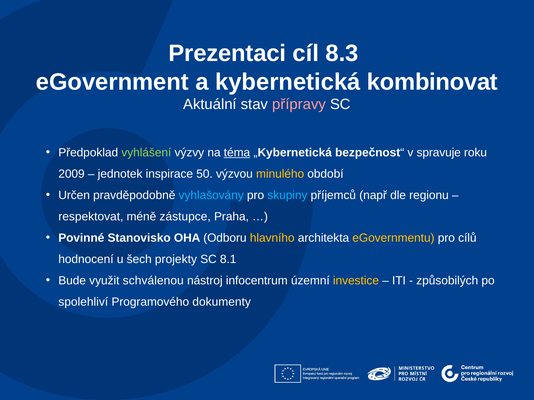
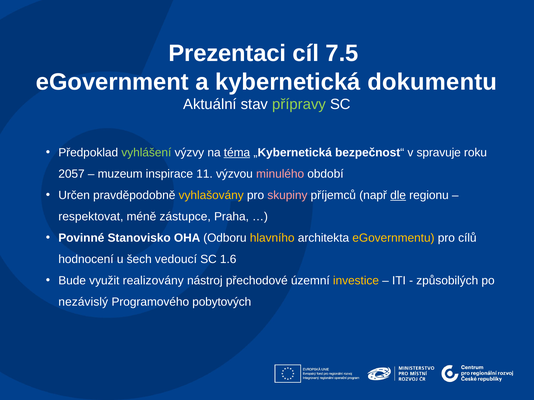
8.3: 8.3 -> 7.5 (342, 53)
kombinovat: kombinovat -> dokumentu (432, 82)
přípravy colour: pink -> light green (299, 104)
2009: 2009 -> 2057 (72, 174)
jednotek: jednotek -> muzeum (120, 174)
50: 50 -> 11 (205, 174)
minulého colour: yellow -> pink (280, 174)
vyhlašovány colour: light blue -> yellow (211, 195)
skupiny colour: light blue -> pink (287, 195)
dle underline: none -> present (398, 195)
projekty: projekty -> vedoucí (176, 259)
8.1: 8.1 -> 1.6 (228, 259)
schválenou: schválenou -> realizovány (153, 281)
infocentrum: infocentrum -> přechodové (257, 281)
spolehliví: spolehliví -> nezávislý (83, 302)
dokumenty: dokumenty -> pobytových (222, 302)
